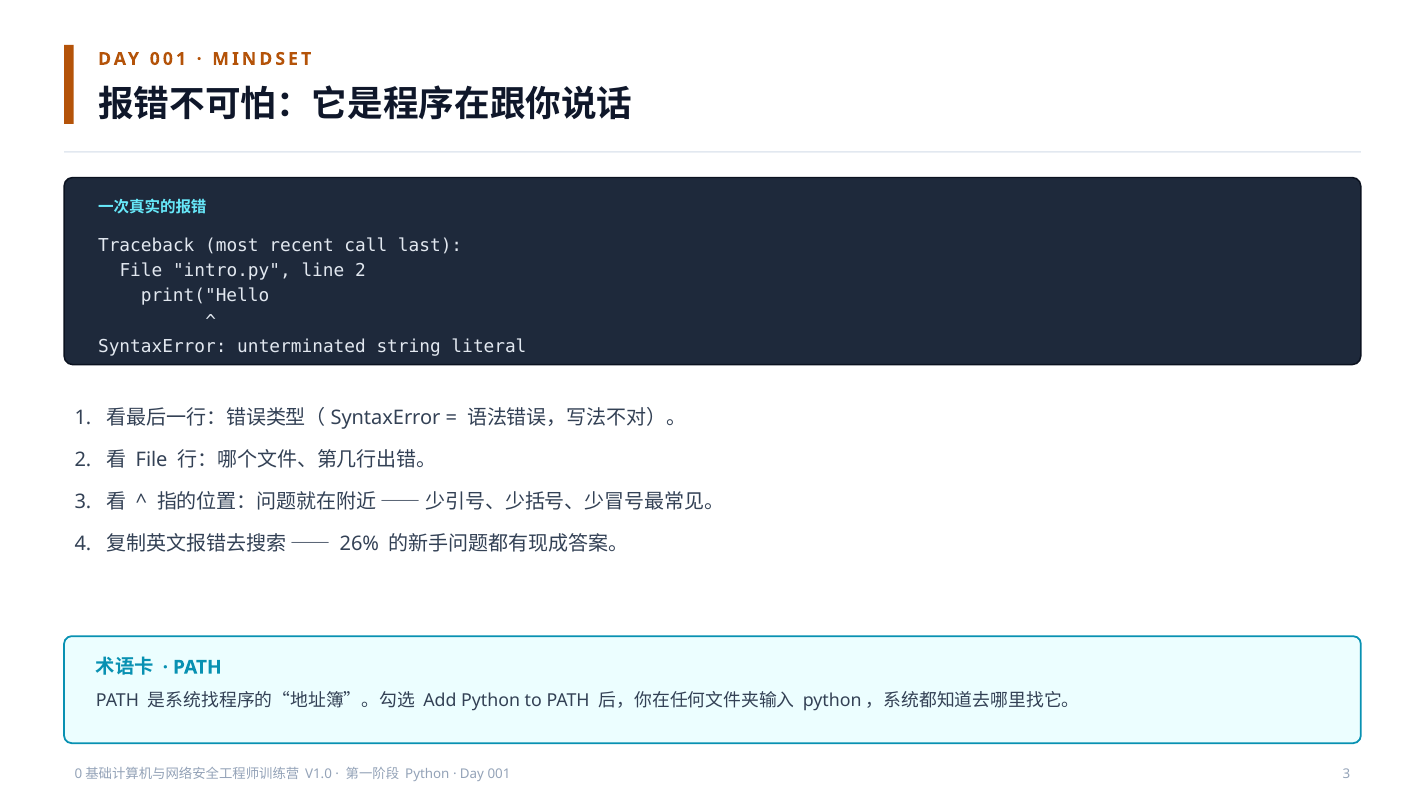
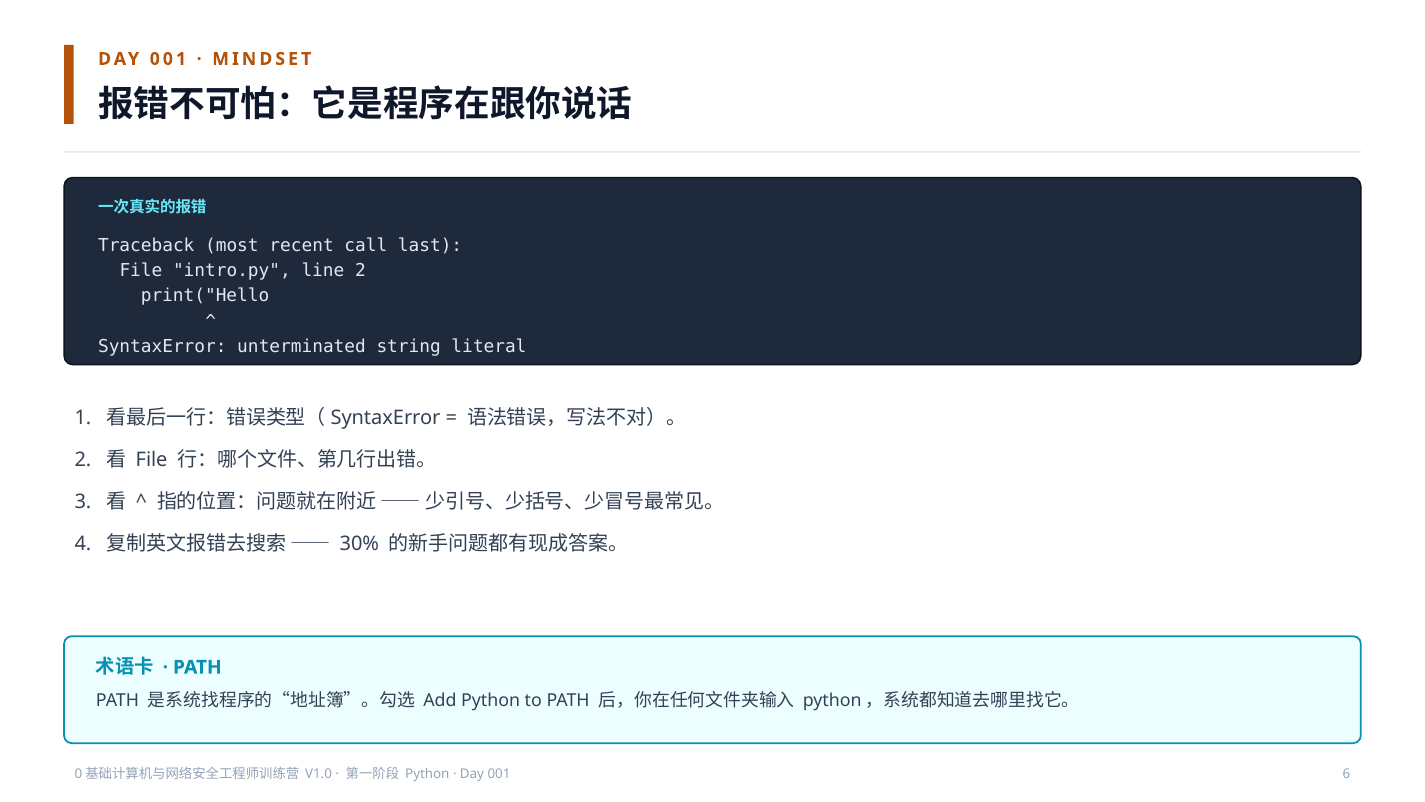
26%: 26% -> 30% (359, 544)
001 3: 3 -> 6 (1346, 774)
